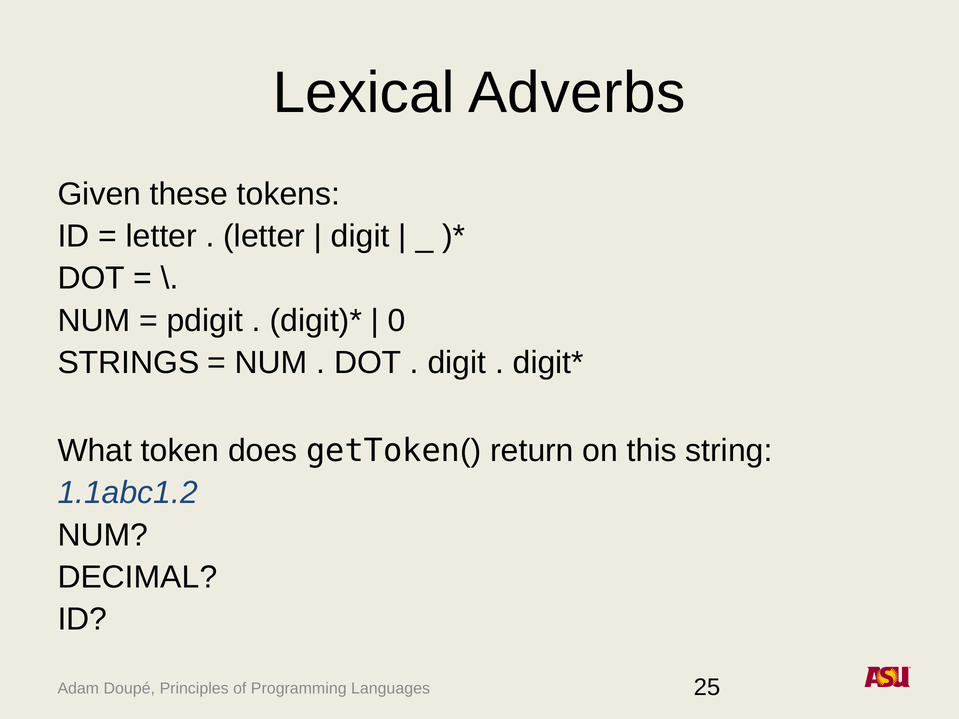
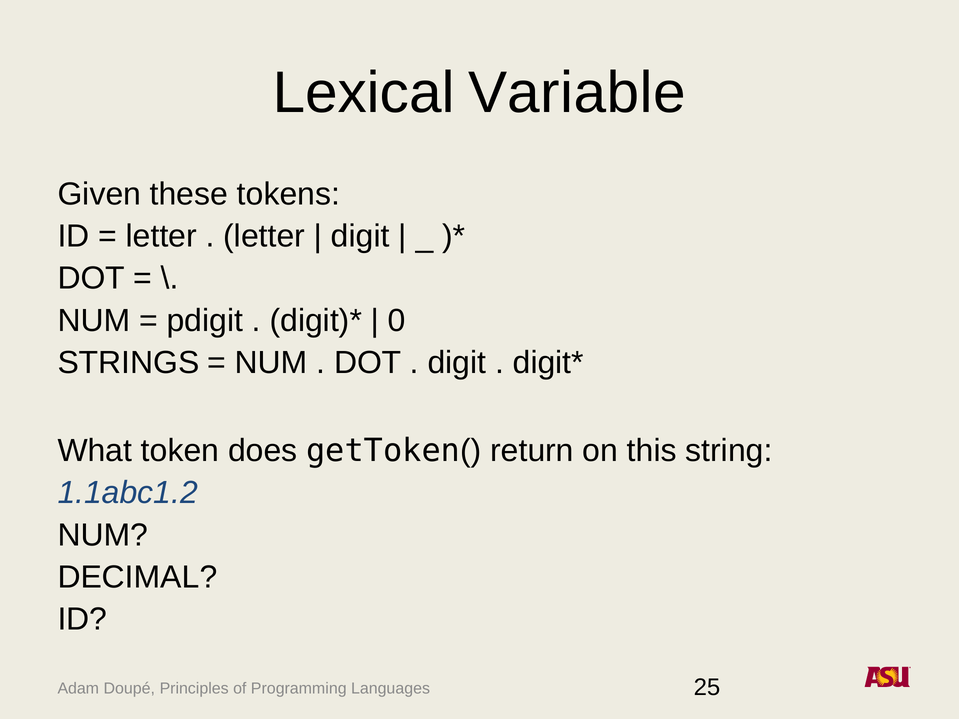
Adverbs: Adverbs -> Variable (577, 93)
